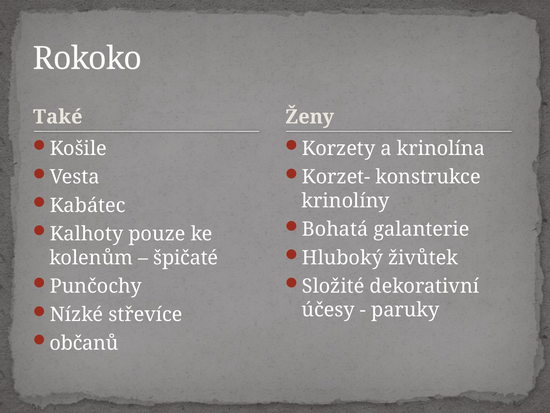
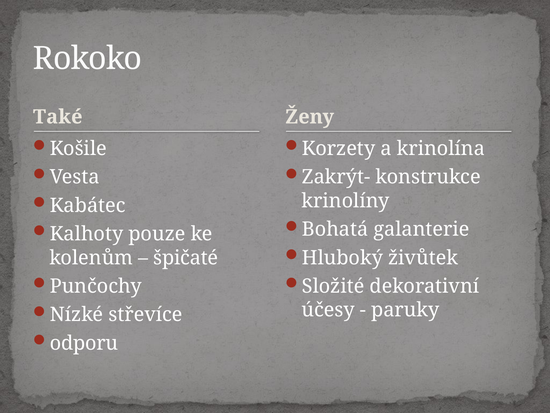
Korzet-: Korzet- -> Zakrýt- (336, 177)
občanů: občanů -> odporu (84, 343)
